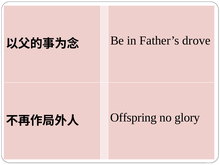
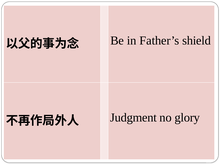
drove: drove -> shield (197, 41)
Offspring: Offspring -> Judgment (133, 118)
